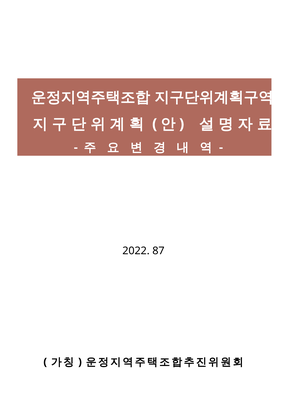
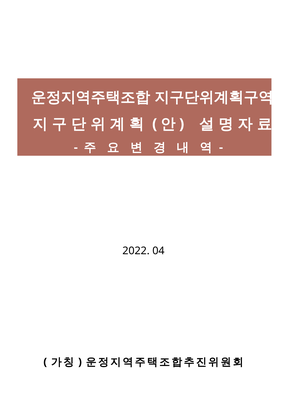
87: 87 -> 04 (158, 251)
